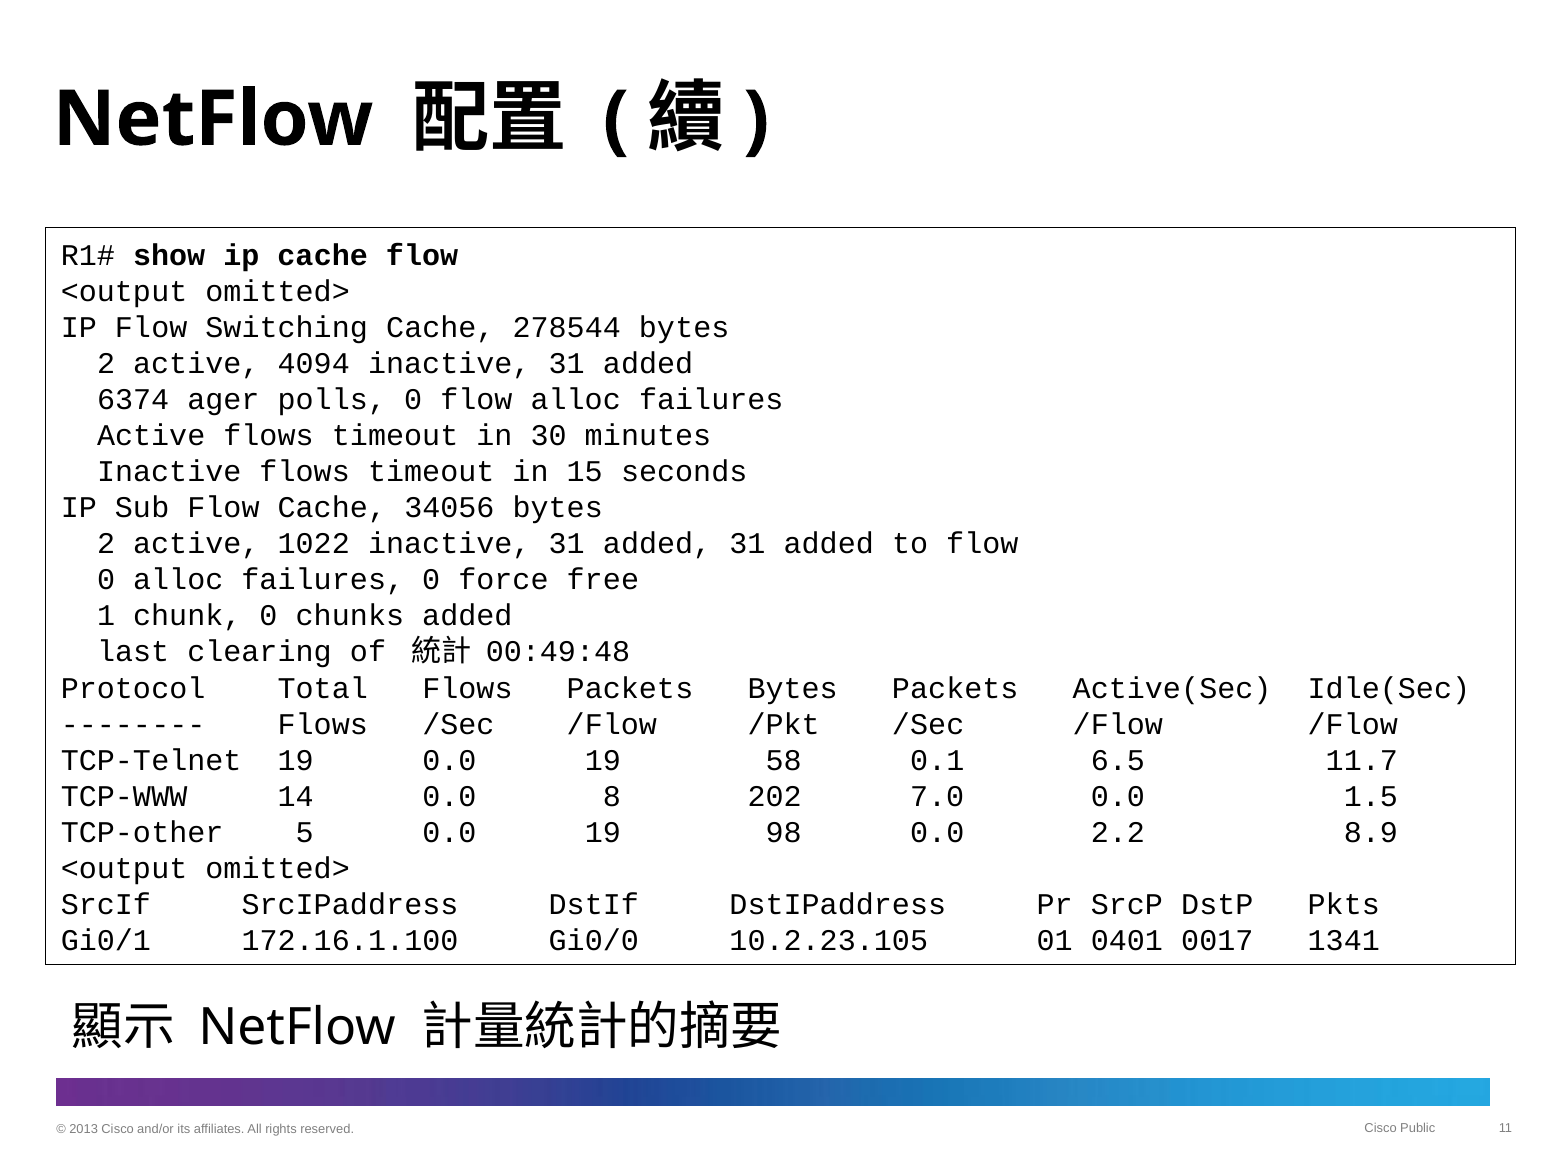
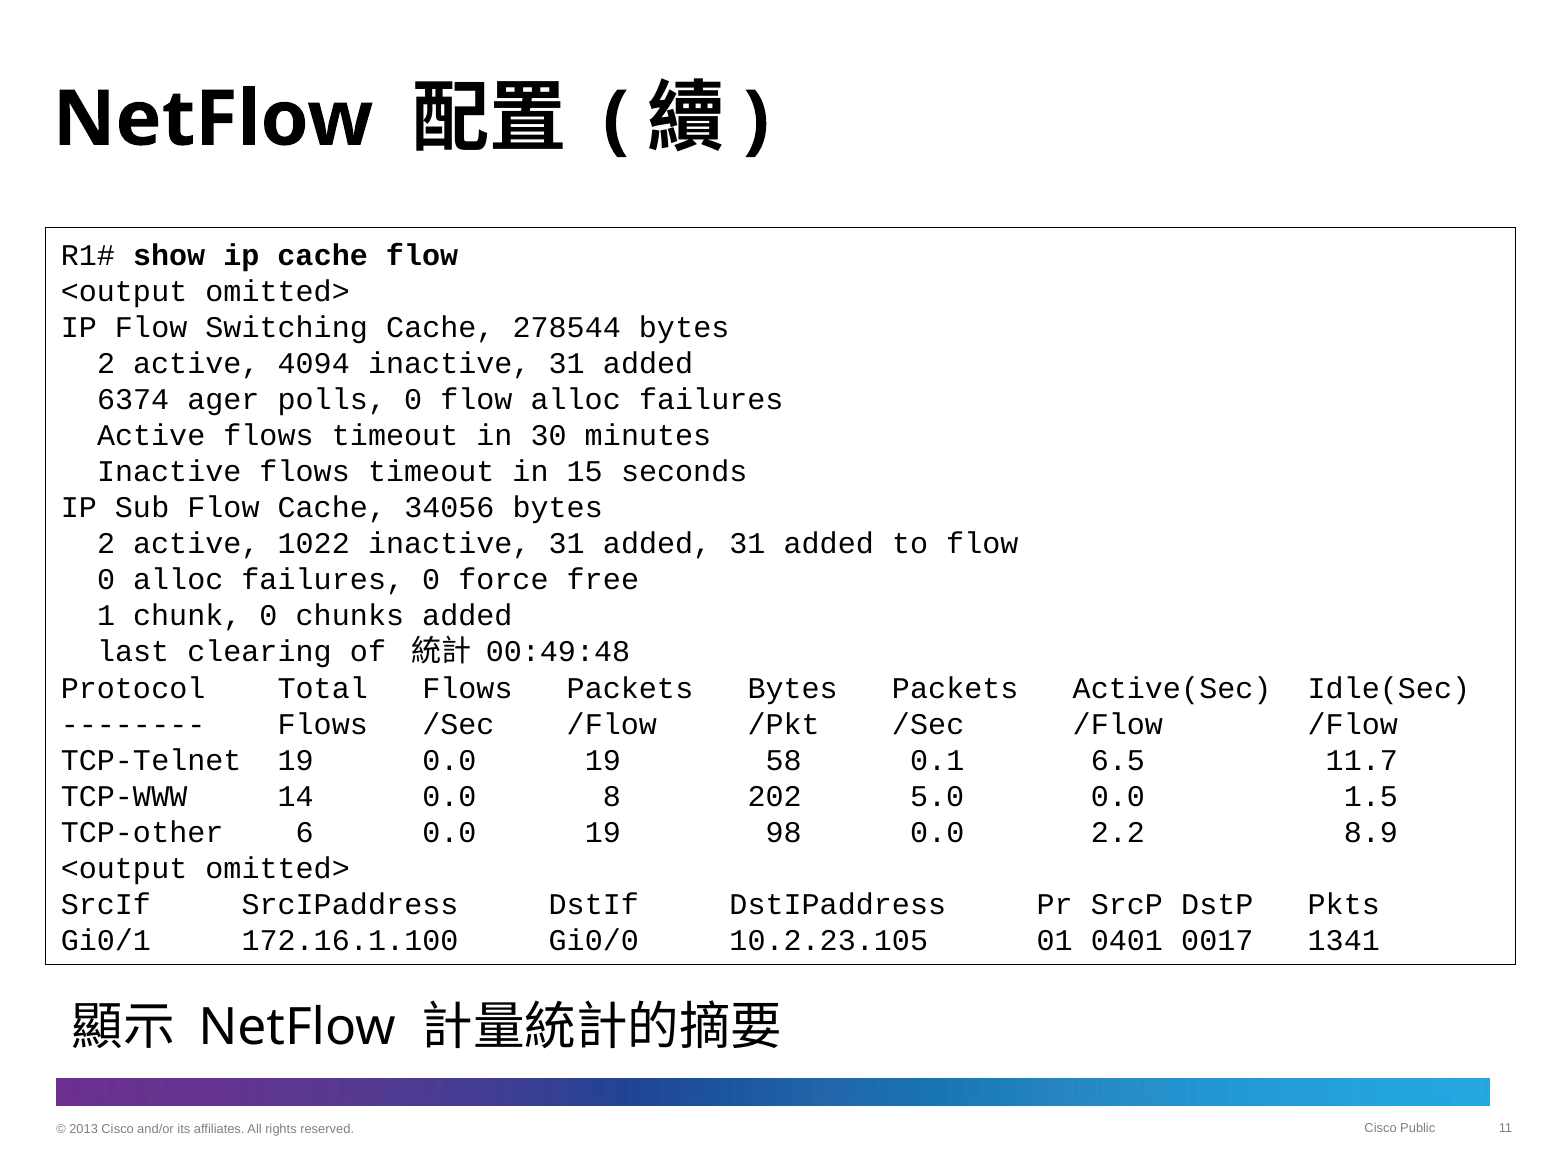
7.0: 7.0 -> 5.0 (937, 797)
5: 5 -> 6 (305, 833)
